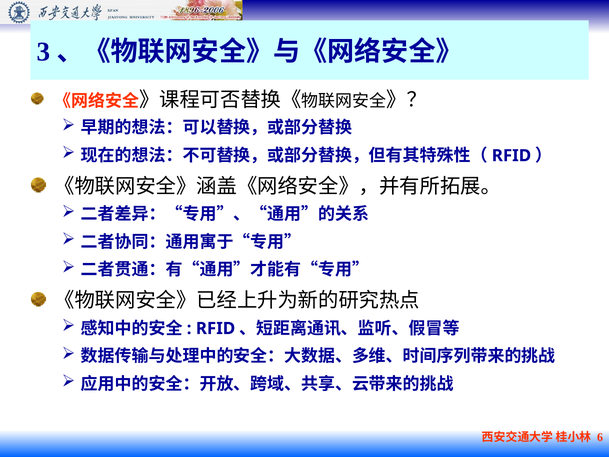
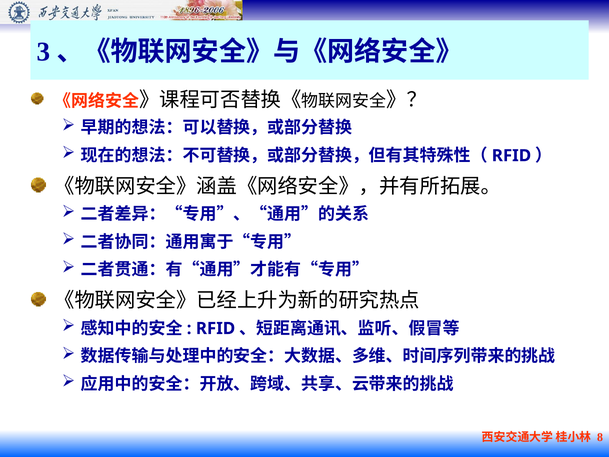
6: 6 -> 8 (600, 437)
